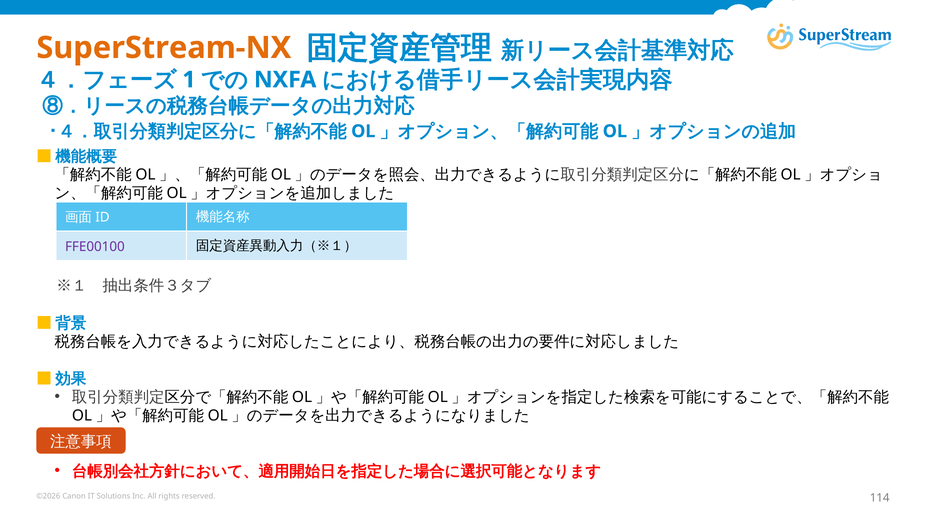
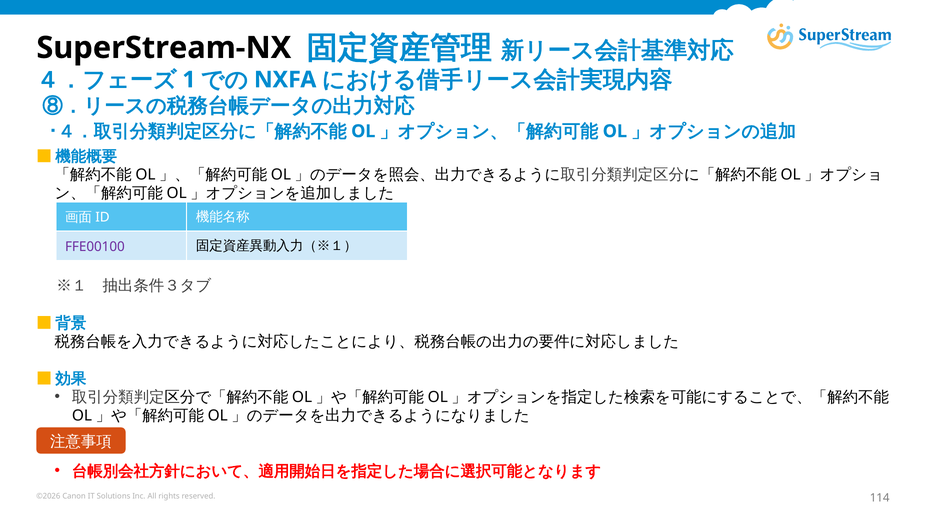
SuperStream-NX colour: orange -> black (164, 48)
